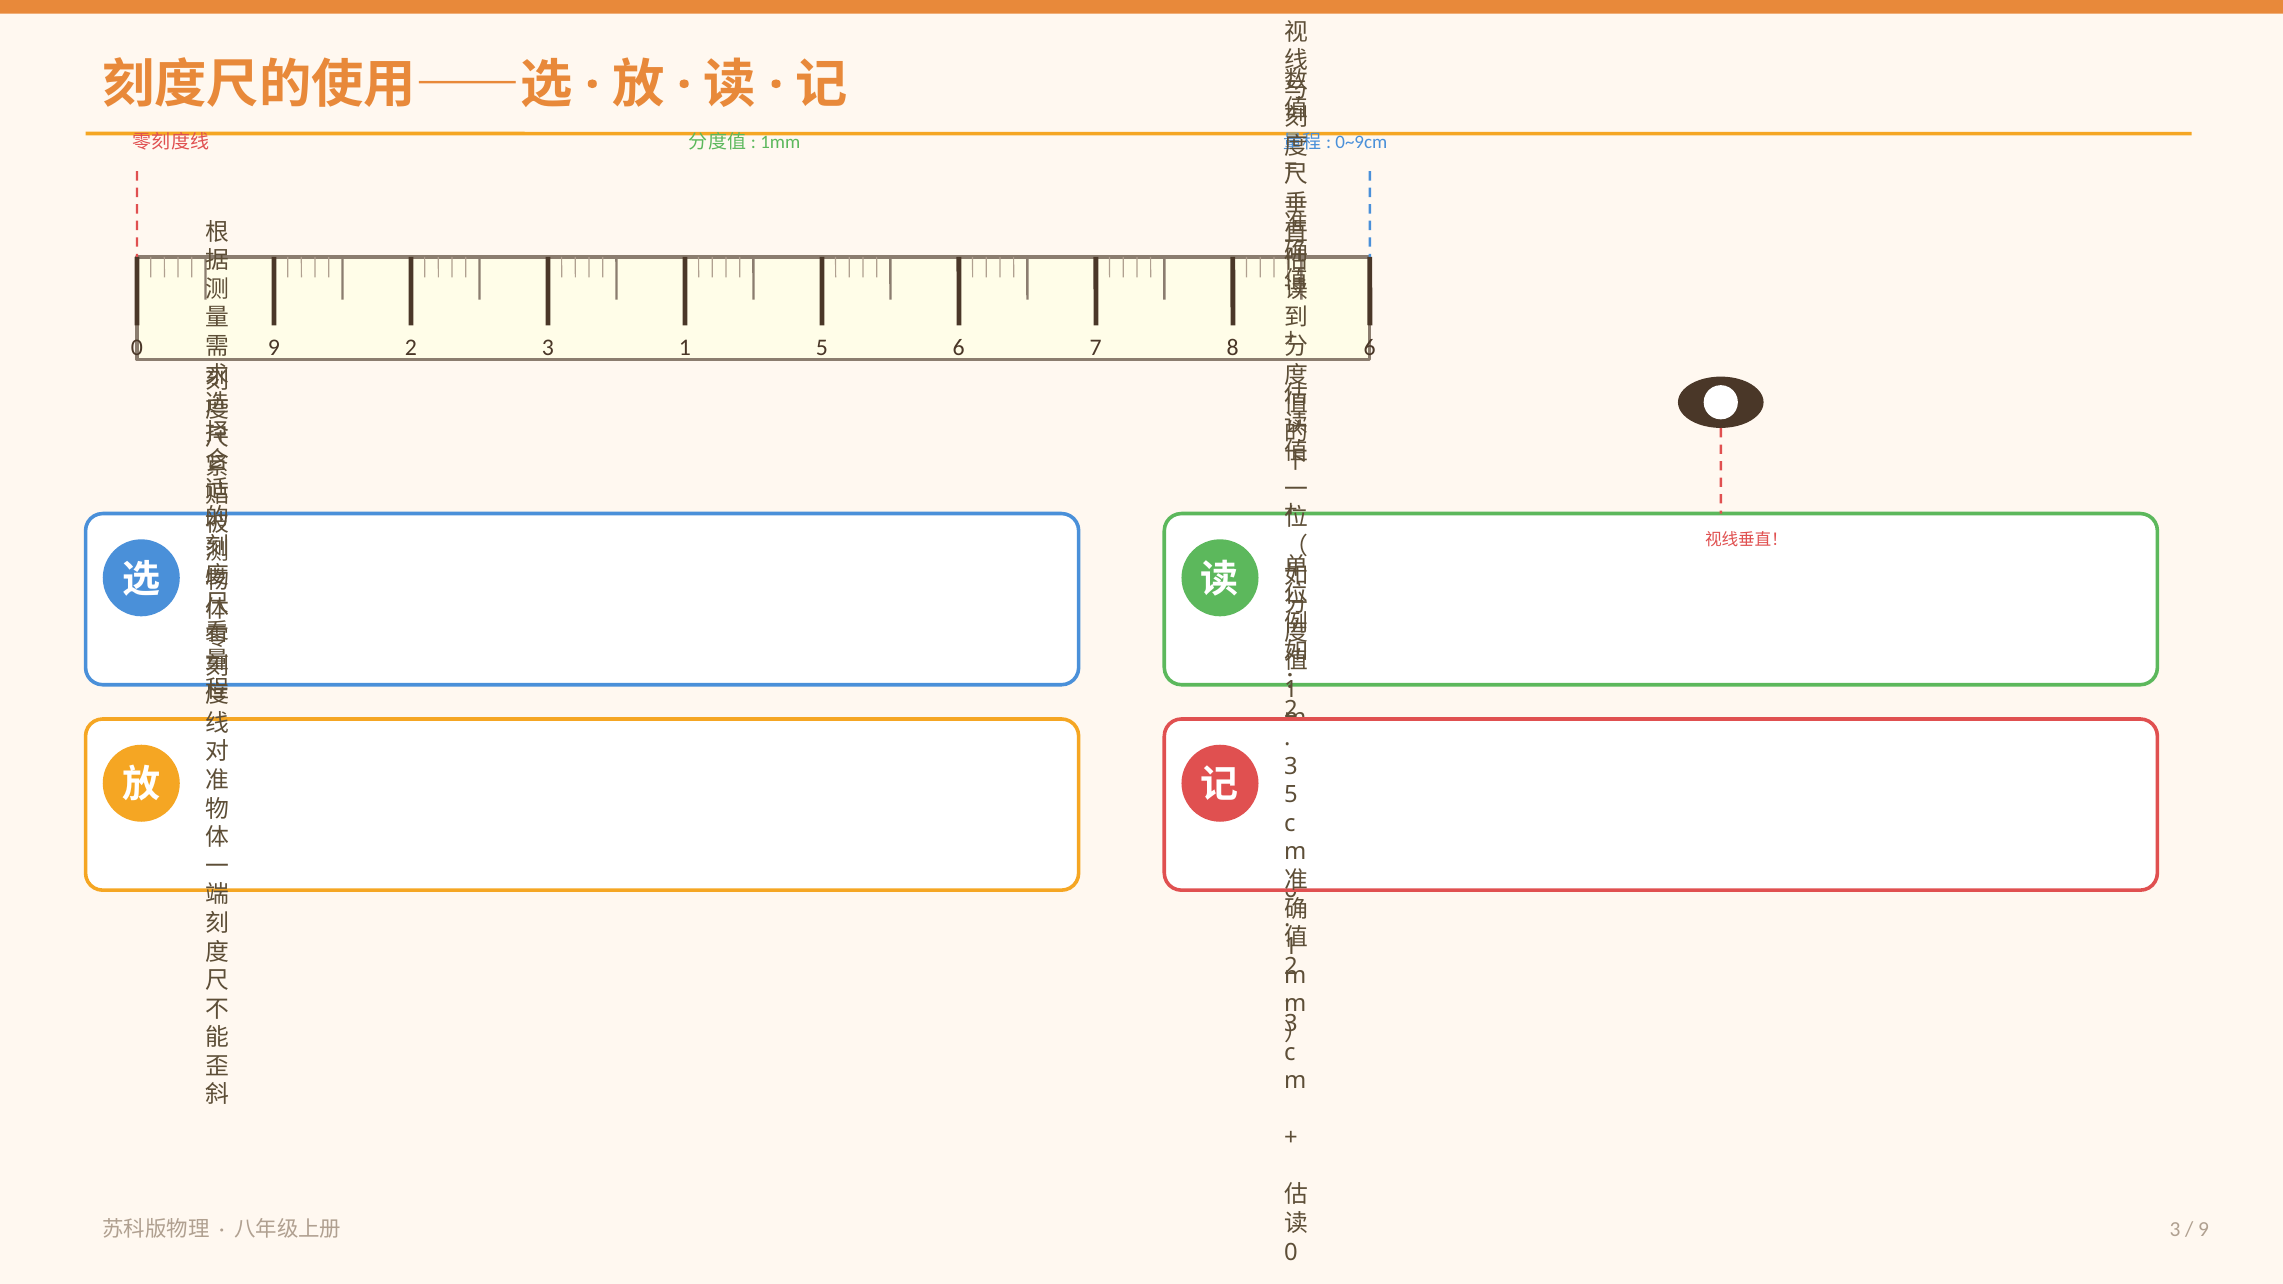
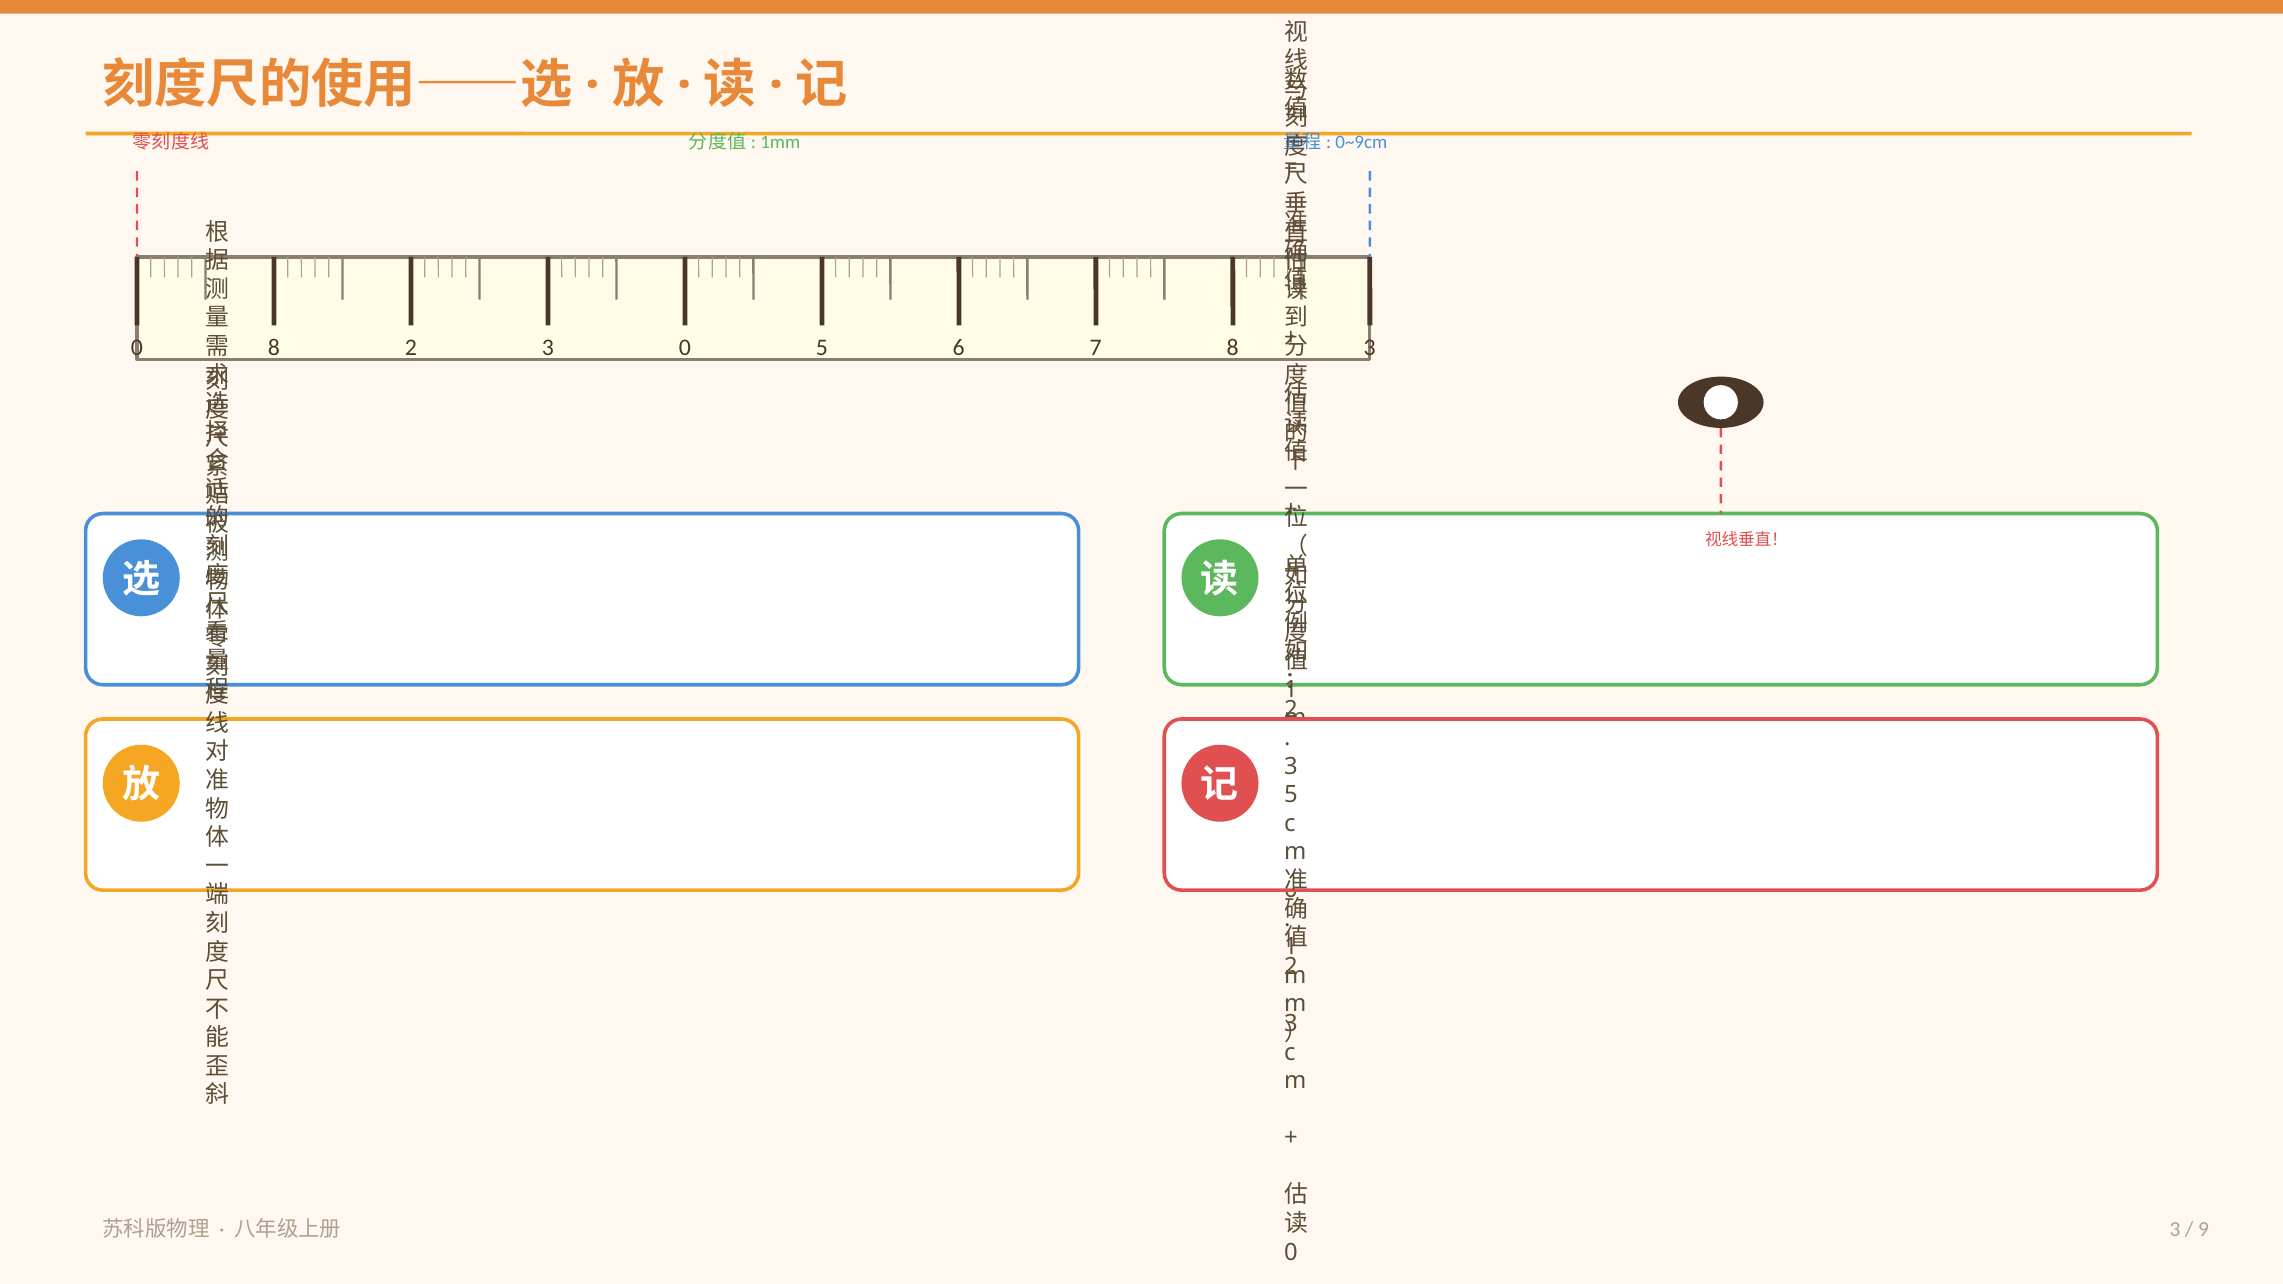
0 9: 9 -> 8 (274, 347)
3 1: 1 -> 0 (685, 347)
8 6: 6 -> 3 (1370, 347)
